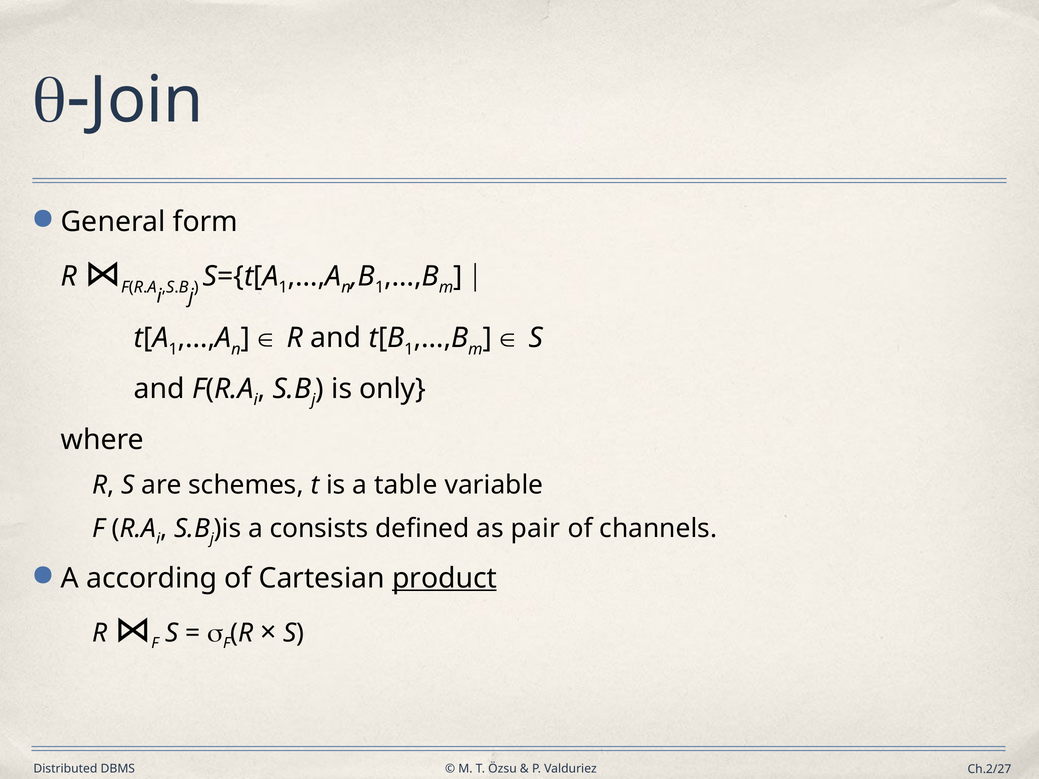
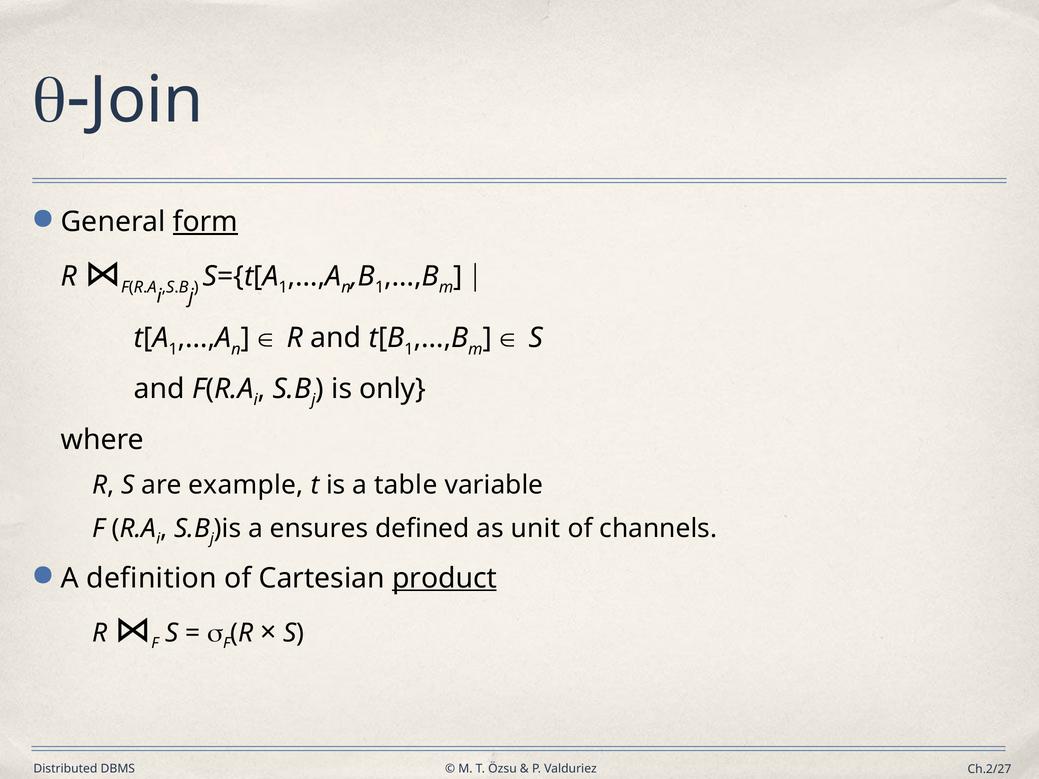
form underline: none -> present (205, 222)
schemes: schemes -> example (246, 485)
consists: consists -> ensures (319, 529)
pair: pair -> unit (536, 529)
according: according -> definition (152, 578)
